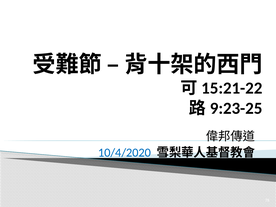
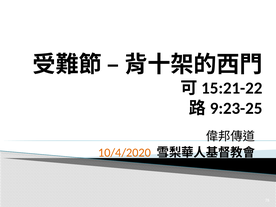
10/4/2020 colour: blue -> orange (125, 153)
